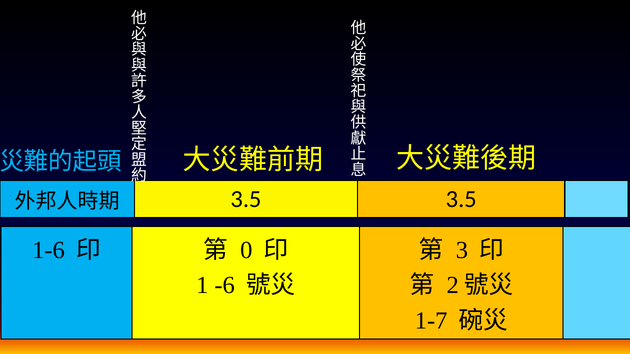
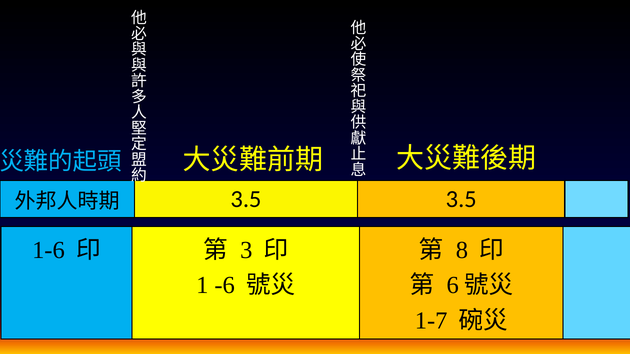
0: 0 -> 3 (246, 250)
3: 3 -> 8 (462, 250)
2: 2 -> 6 (453, 286)
